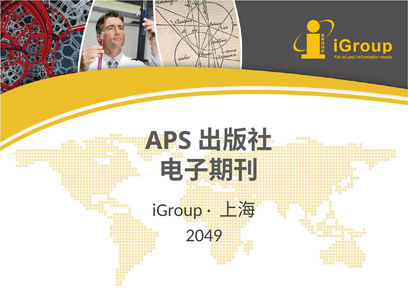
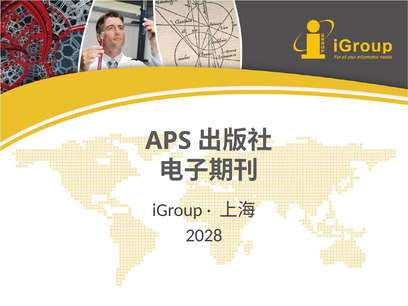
2049: 2049 -> 2028 (204, 236)
